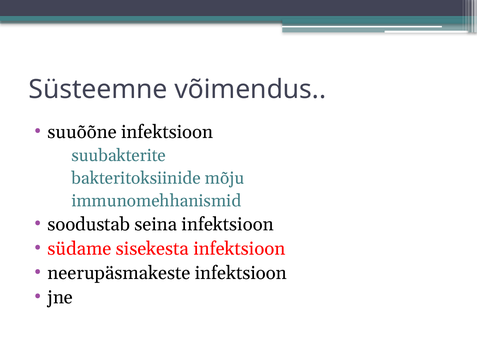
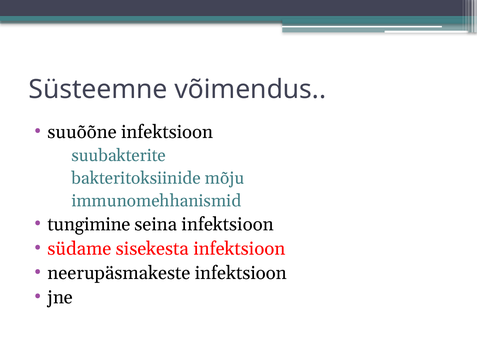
soodustab: soodustab -> tungimine (89, 224)
